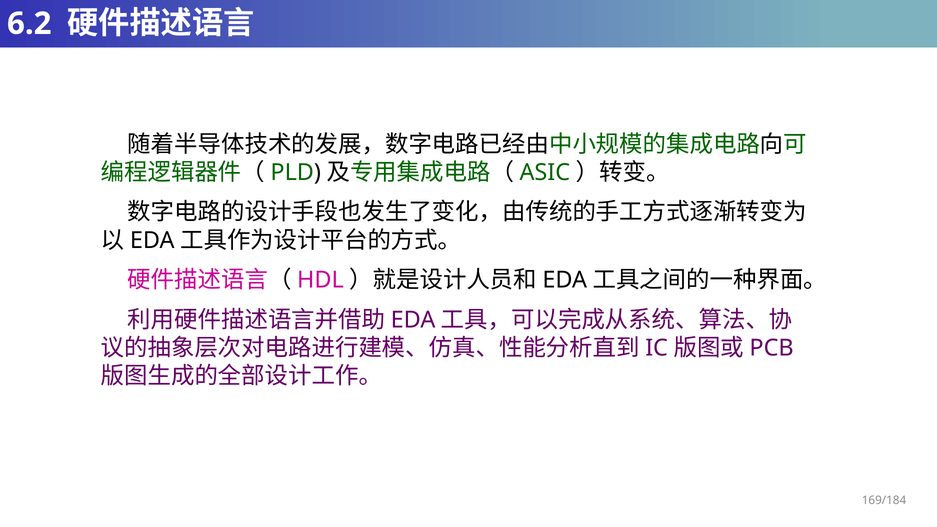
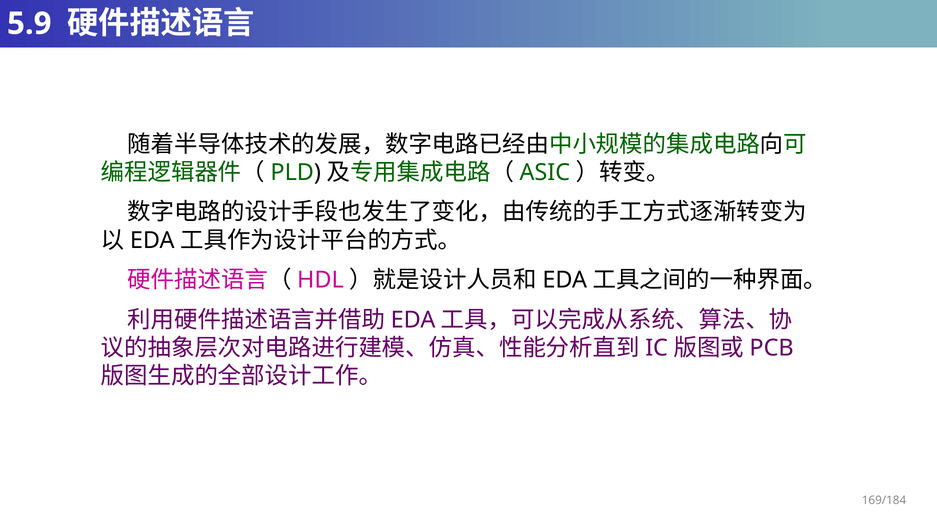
6.2: 6.2 -> 5.9 (29, 24)
